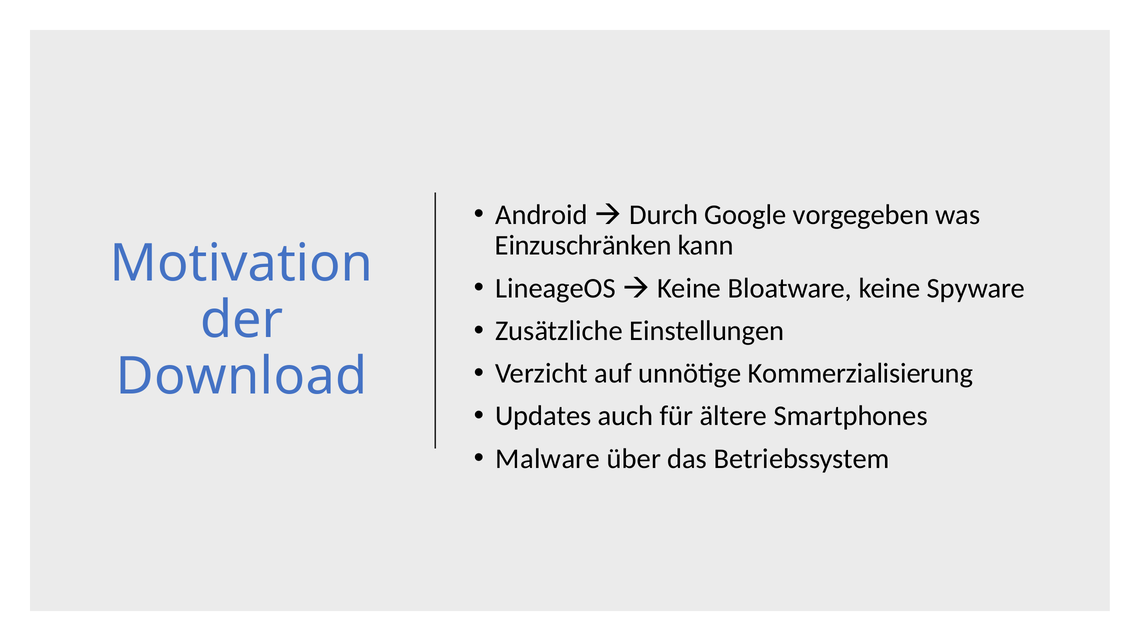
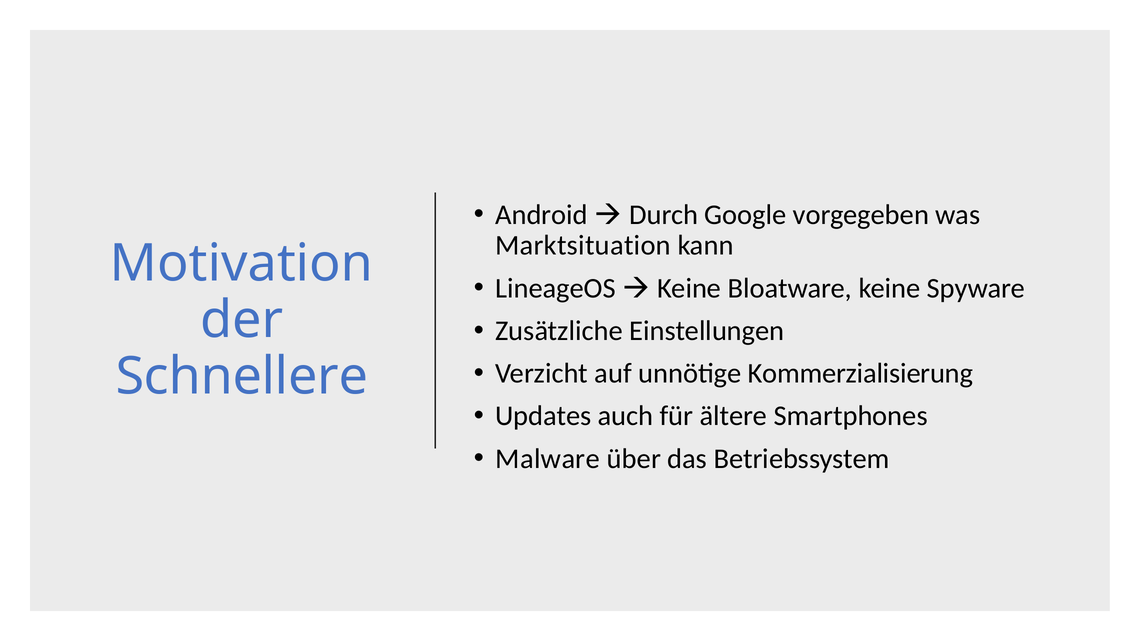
Einzuschränken: Einzuschränken -> Marktsituation (583, 246)
Download: Download -> Schnellere (242, 377)
